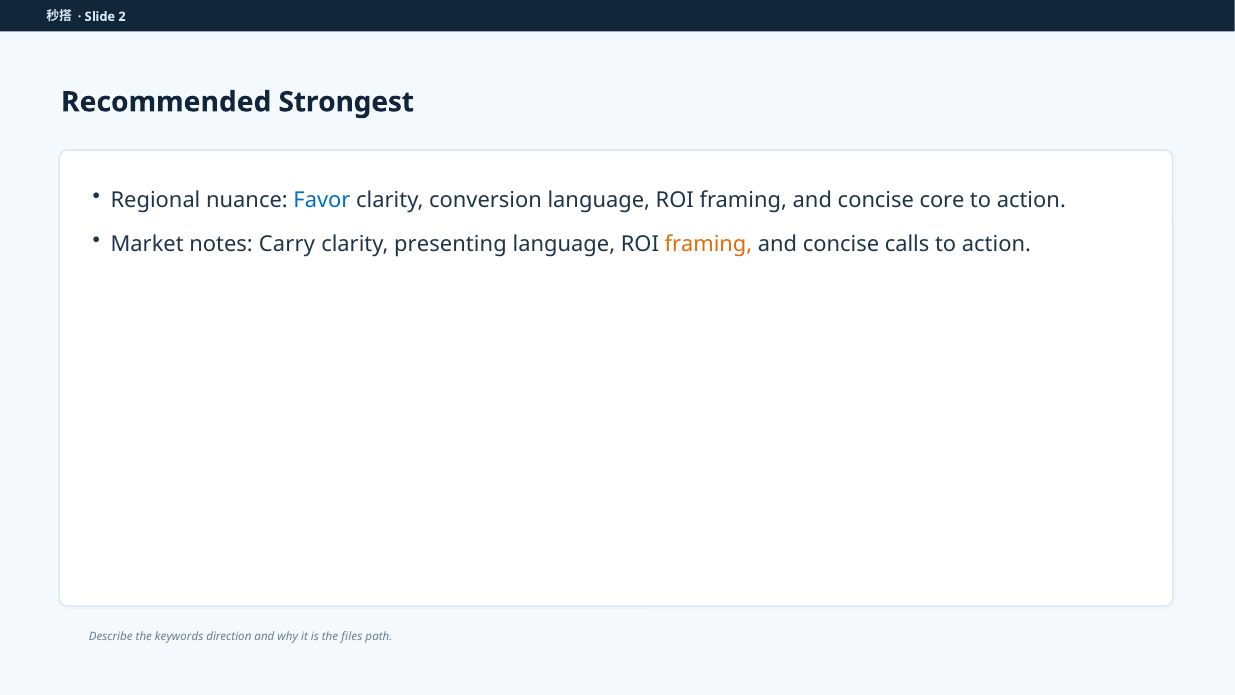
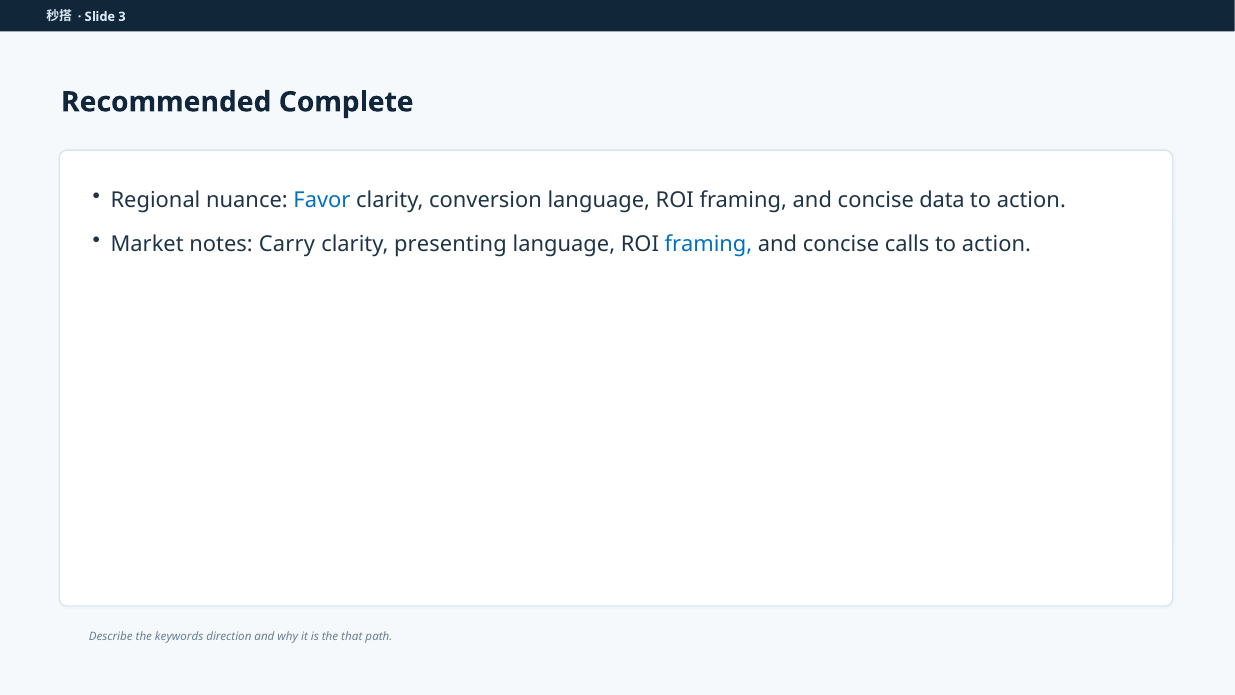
2: 2 -> 3 (122, 17)
Strongest: Strongest -> Complete (346, 102)
core: core -> data (942, 200)
framing colour: orange -> blue (708, 244)
files: files -> that (352, 636)
